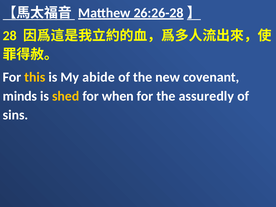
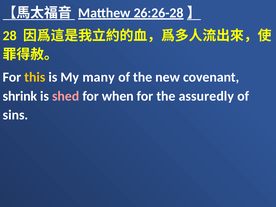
abide: abide -> many (99, 77)
minds: minds -> shrink (20, 96)
shed colour: yellow -> pink (66, 96)
